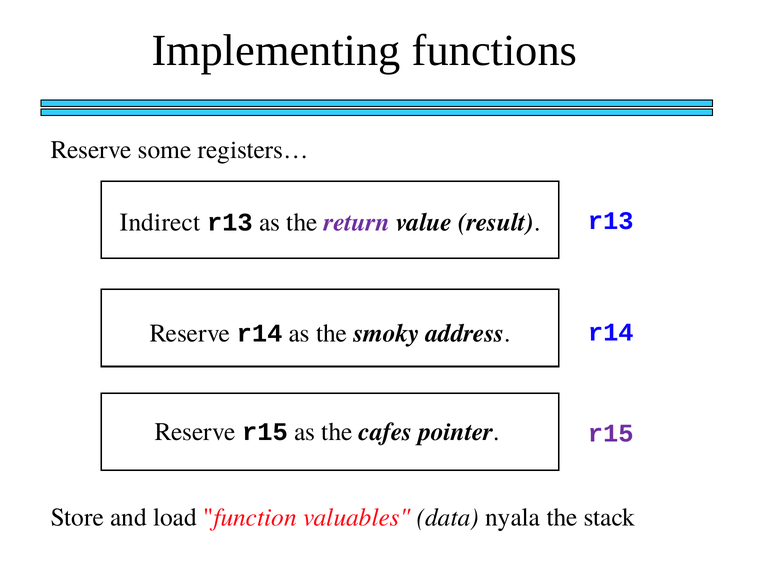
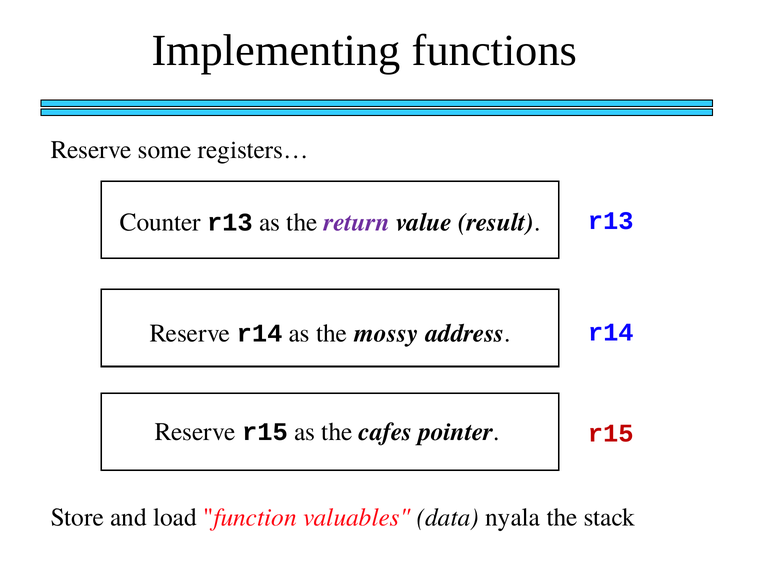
Indirect: Indirect -> Counter (160, 222)
smoky: smoky -> mossy (386, 333)
r15 colour: purple -> red (611, 433)
